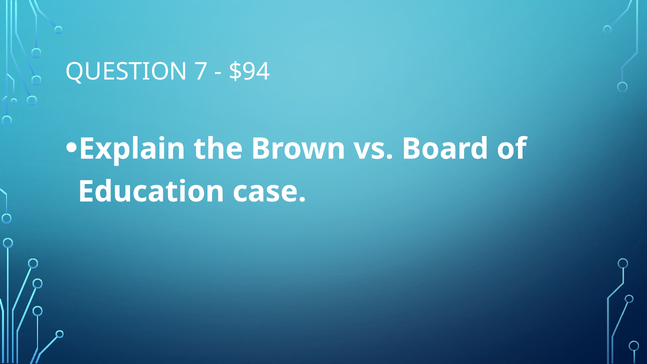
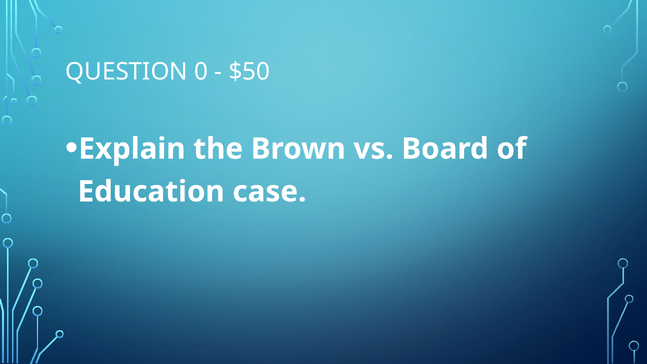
7: 7 -> 0 (201, 72)
$94: $94 -> $50 (249, 72)
